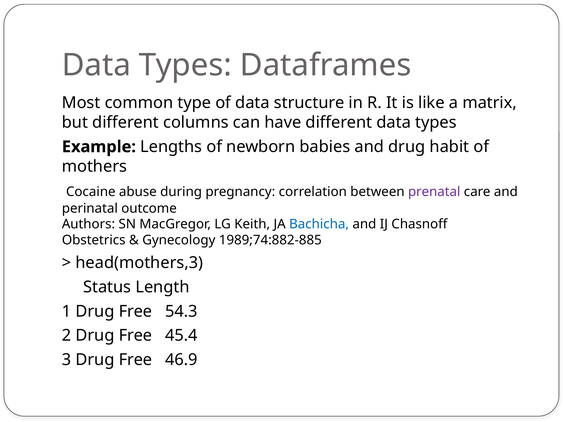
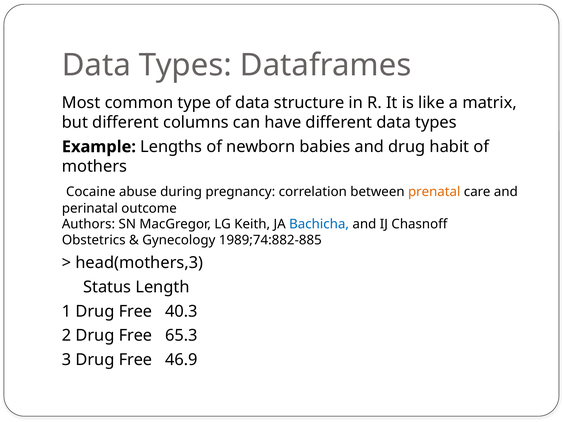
prenatal colour: purple -> orange (434, 192)
54.3: 54.3 -> 40.3 (181, 311)
45.4: 45.4 -> 65.3 (181, 336)
